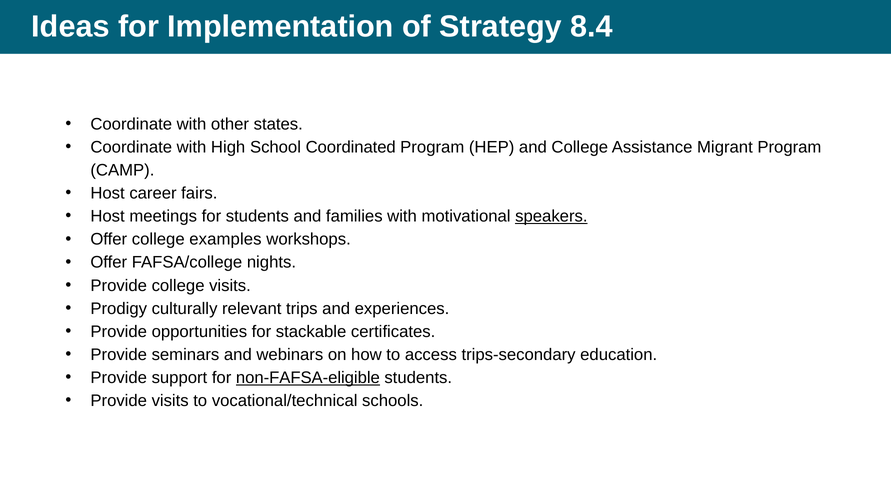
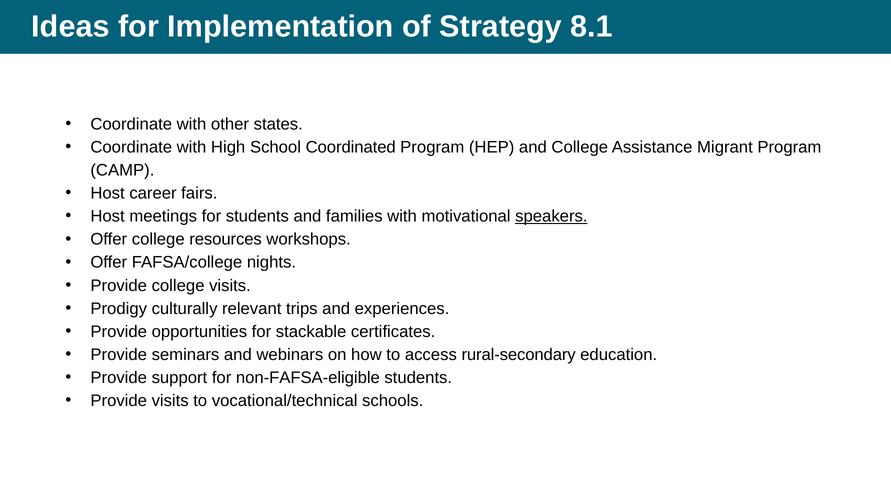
8.4: 8.4 -> 8.1 (592, 27)
examples: examples -> resources (226, 240)
trips-secondary: trips-secondary -> rural-secondary (519, 355)
non-FAFSA-eligible underline: present -> none (308, 378)
